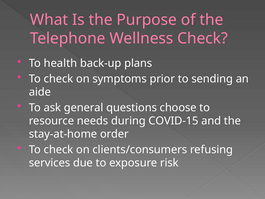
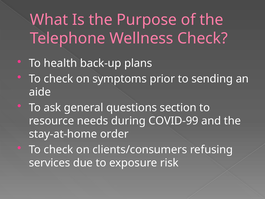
choose: choose -> section (178, 107)
COVID-15: COVID-15 -> COVID-99 (174, 121)
